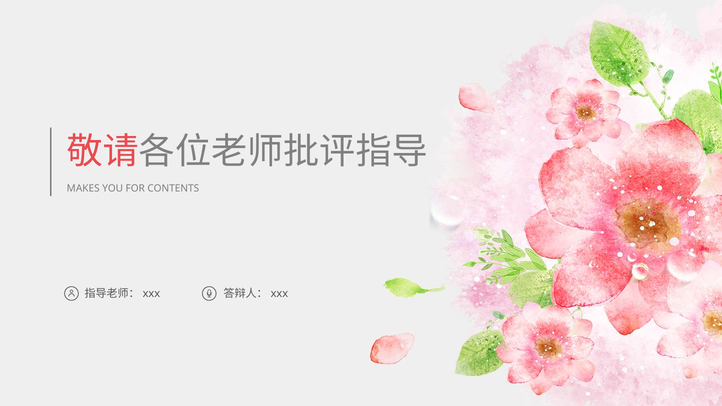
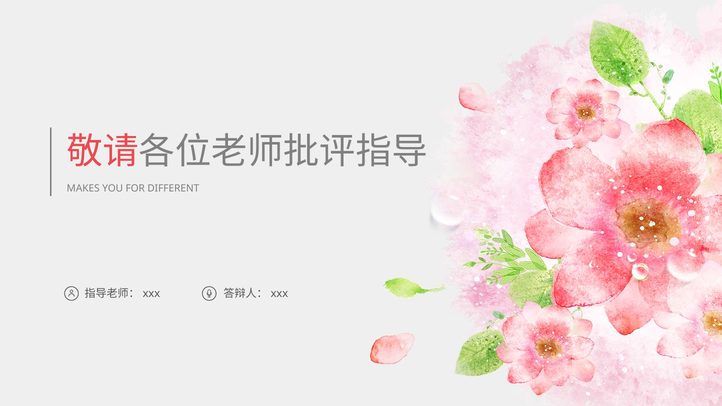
CONTENTS: CONTENTS -> DIFFERENT (173, 189)
